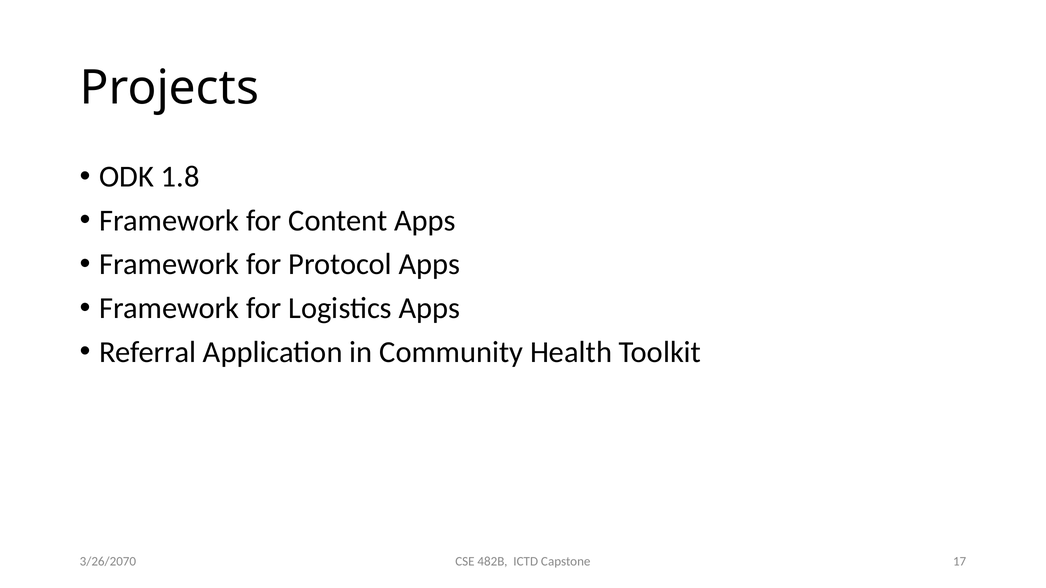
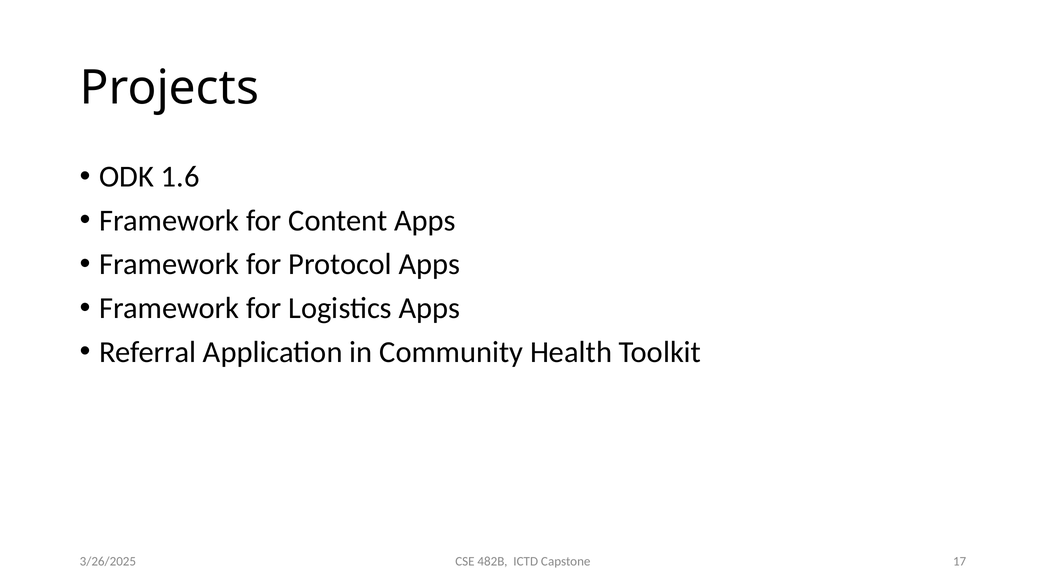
1.8: 1.8 -> 1.6 (180, 177)
3/26/2070: 3/26/2070 -> 3/26/2025 (108, 562)
